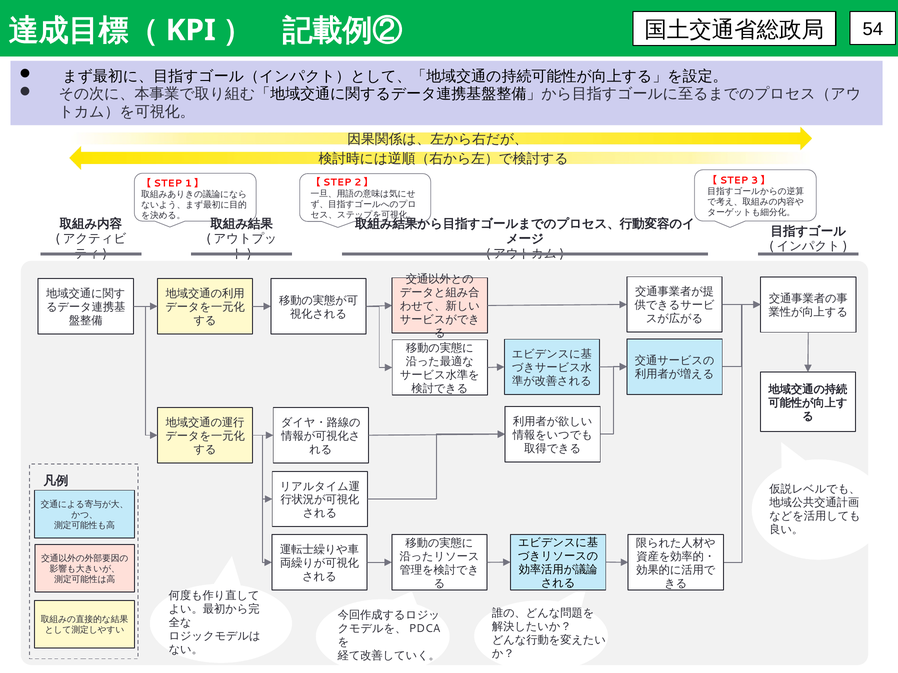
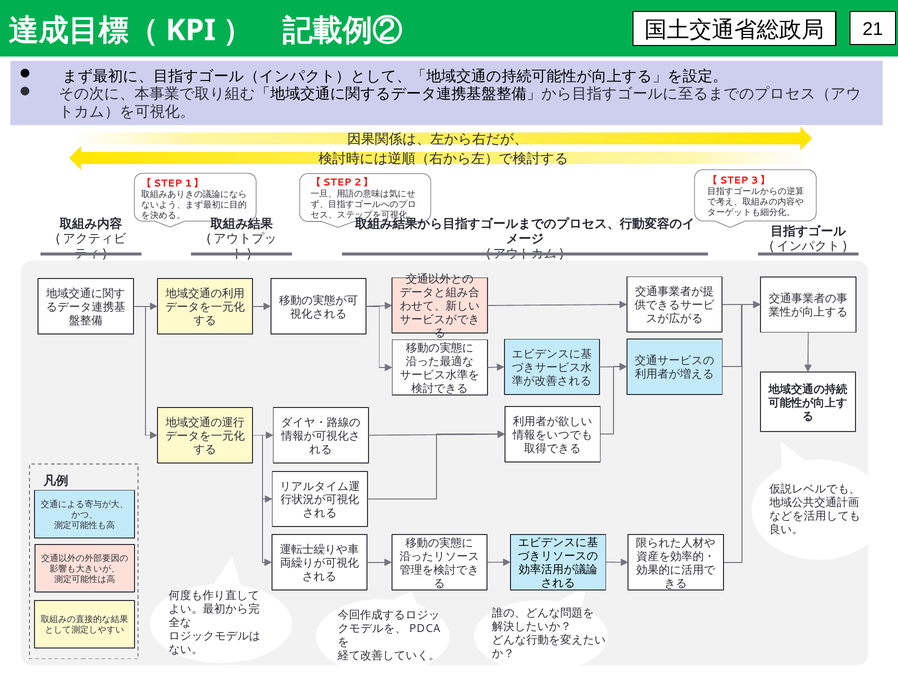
54: 54 -> 21 (873, 29)
